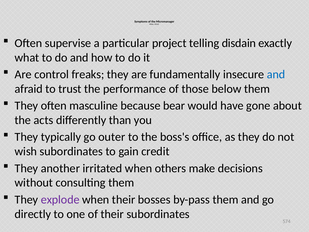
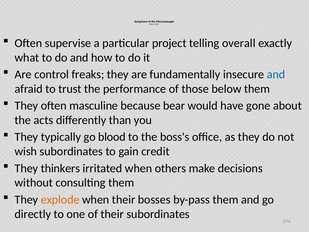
disdain: disdain -> overall (239, 43)
outer: outer -> blood (112, 137)
another: another -> thinkers (60, 168)
explode colour: purple -> orange (60, 199)
